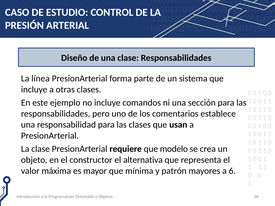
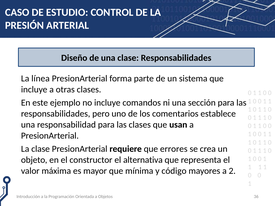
modelo: modelo -> errores (174, 149)
patrón: patrón -> código (174, 171)
6: 6 -> 2 (232, 171)
